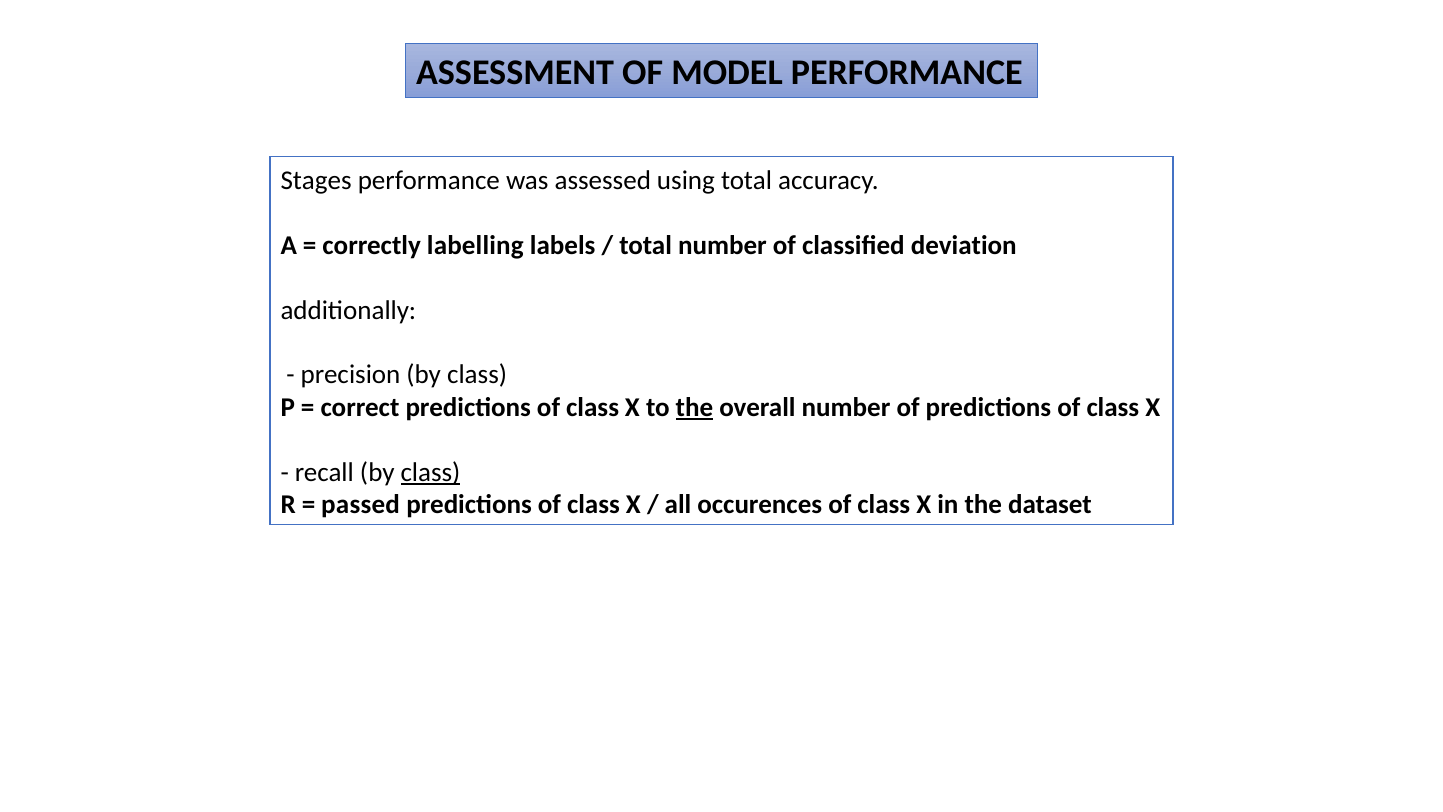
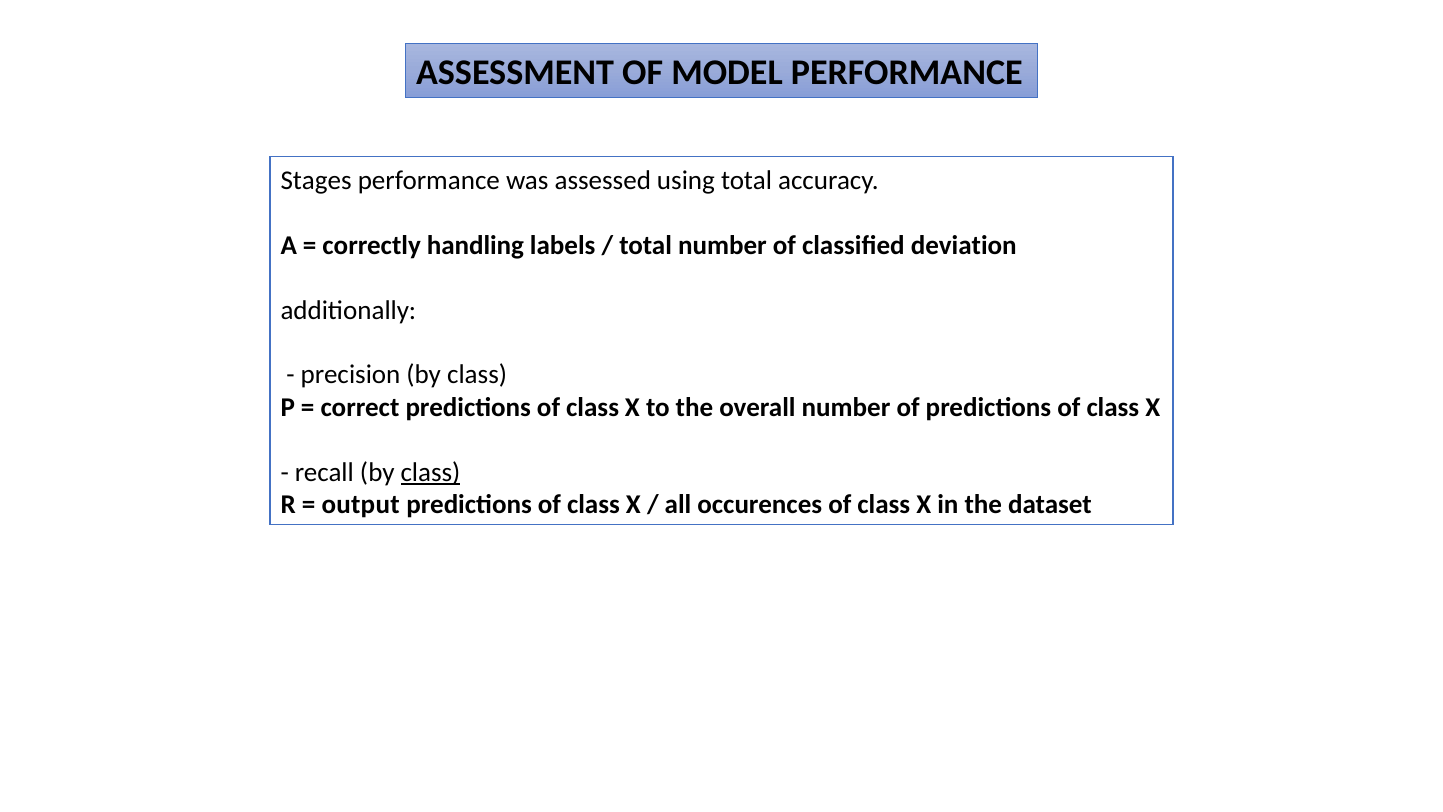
labelling: labelling -> handling (475, 245)
the underline: present -> none (695, 407)
passed: passed -> output (361, 505)
